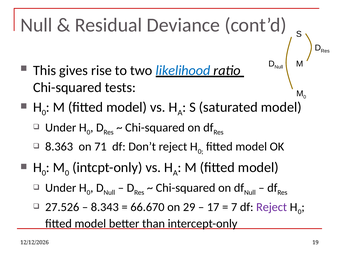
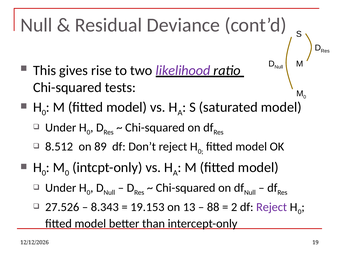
likelihood colour: blue -> purple (183, 70)
8.363: 8.363 -> 8.512 (59, 147)
71: 71 -> 89 (100, 147)
66.670: 66.670 -> 19.153 (147, 207)
29: 29 -> 13 (189, 207)
17: 17 -> 88 (213, 207)
7: 7 -> 2 (234, 207)
